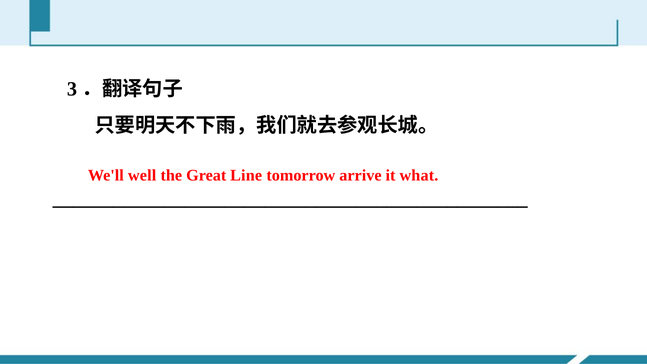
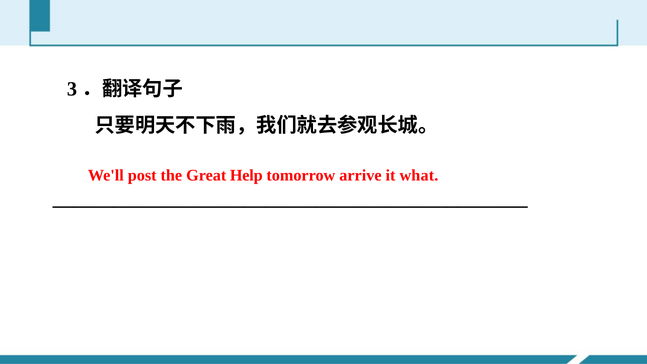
well: well -> post (142, 176)
Line: Line -> Help (246, 176)
